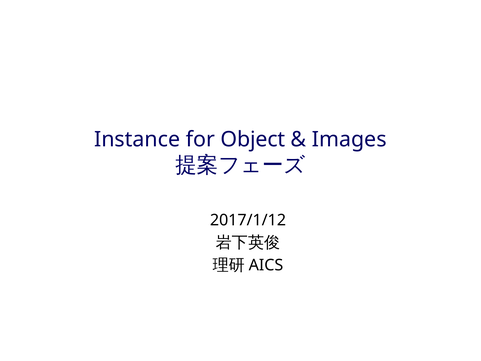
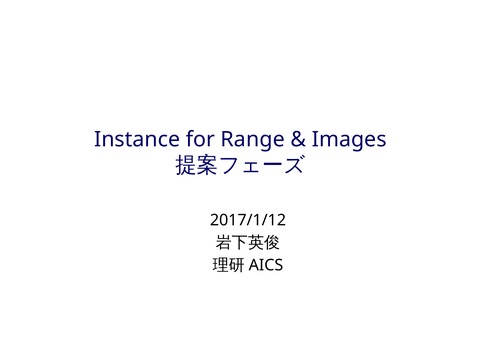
Object: Object -> Range (253, 139)
